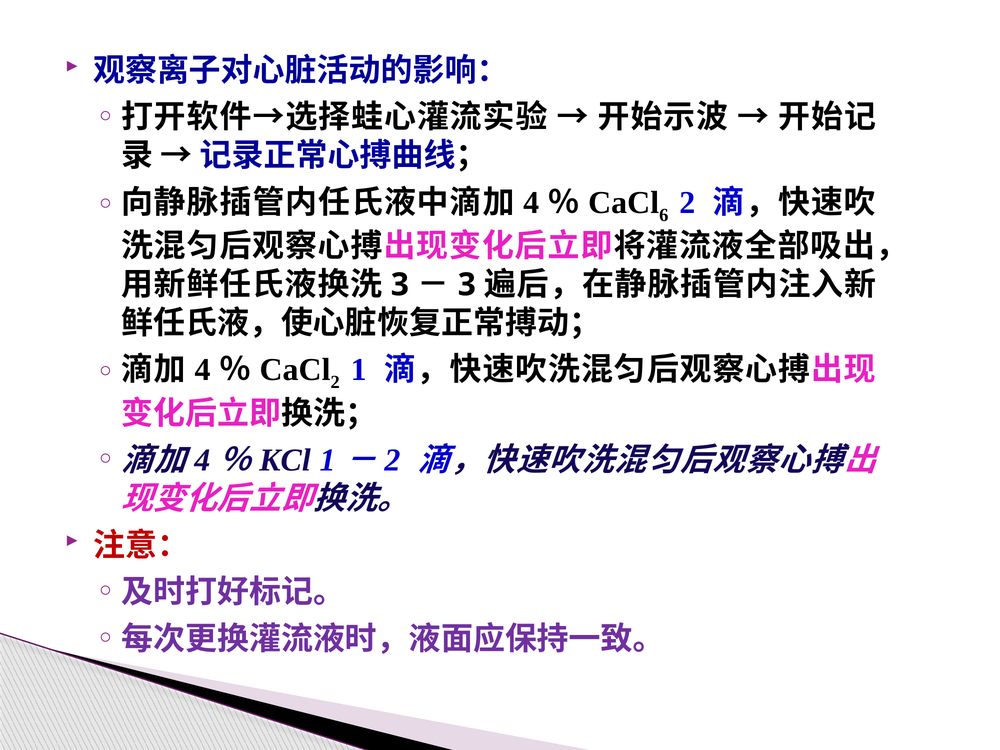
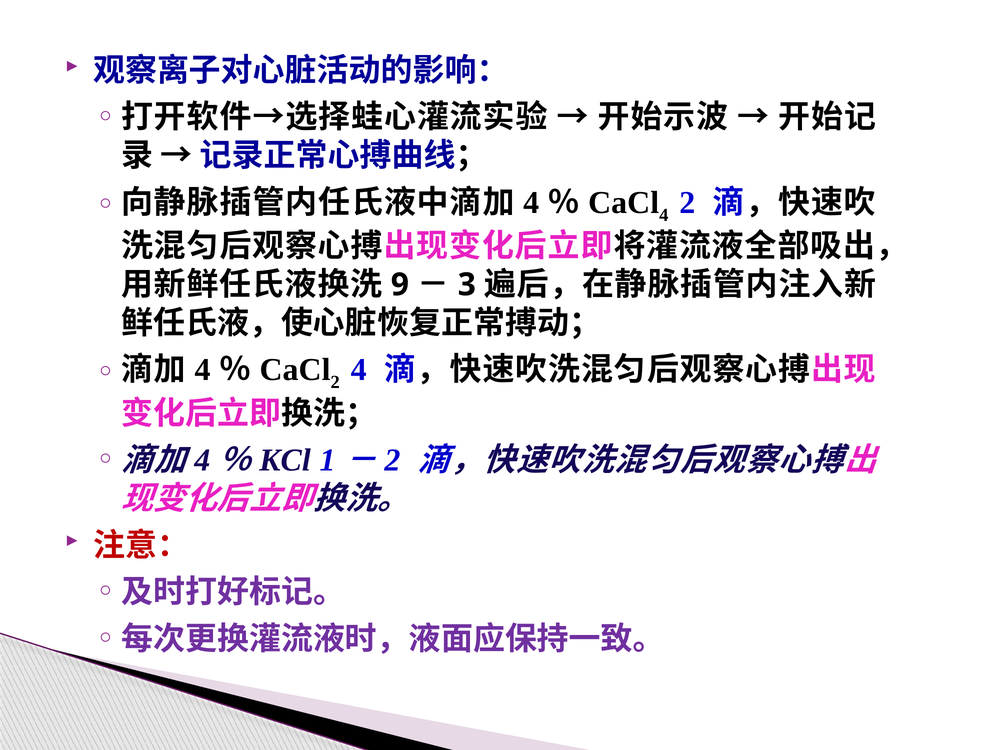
6: 6 -> 4 (664, 215)
3: 3 -> 9 (400, 285)
2 1: 1 -> 4 (359, 370)
